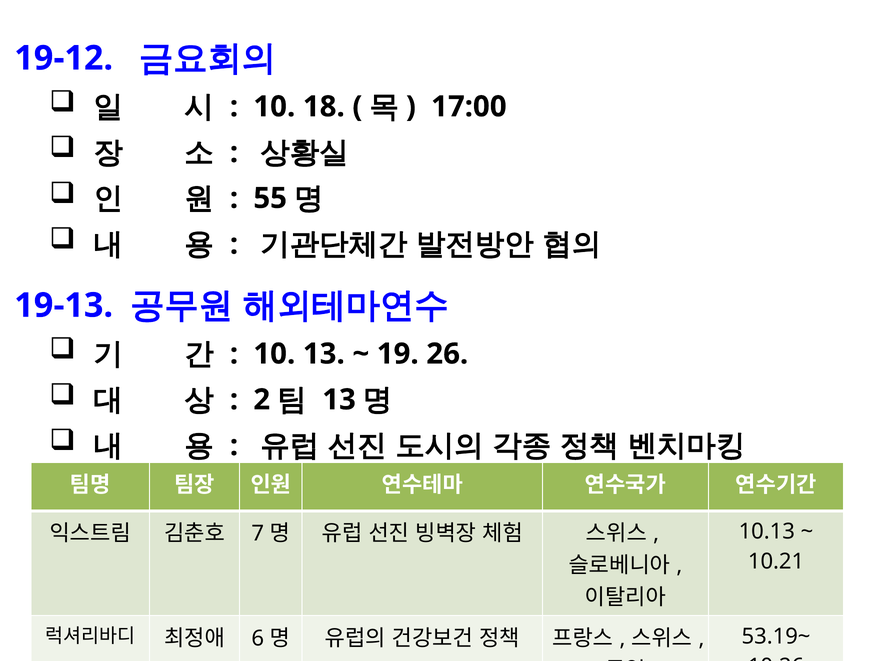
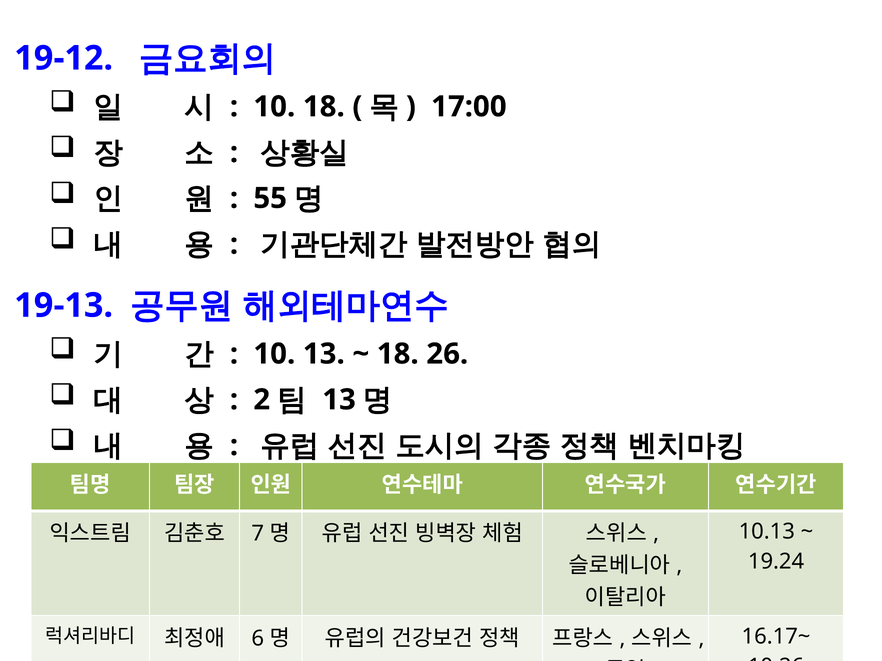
19: 19 -> 18 (398, 354)
10.21: 10.21 -> 19.24 (776, 562)
53.19~: 53.19~ -> 16.17~ (776, 637)
